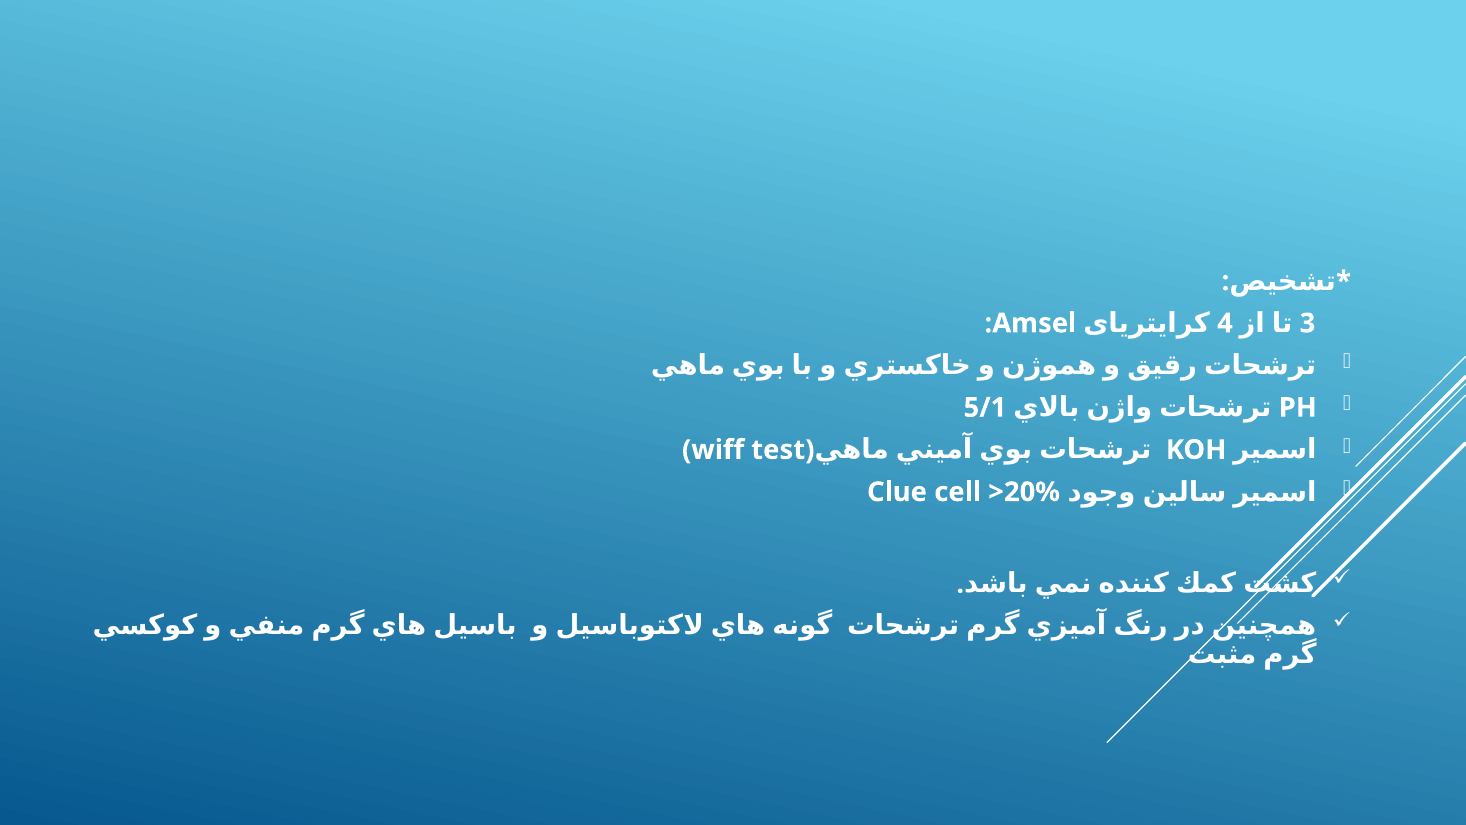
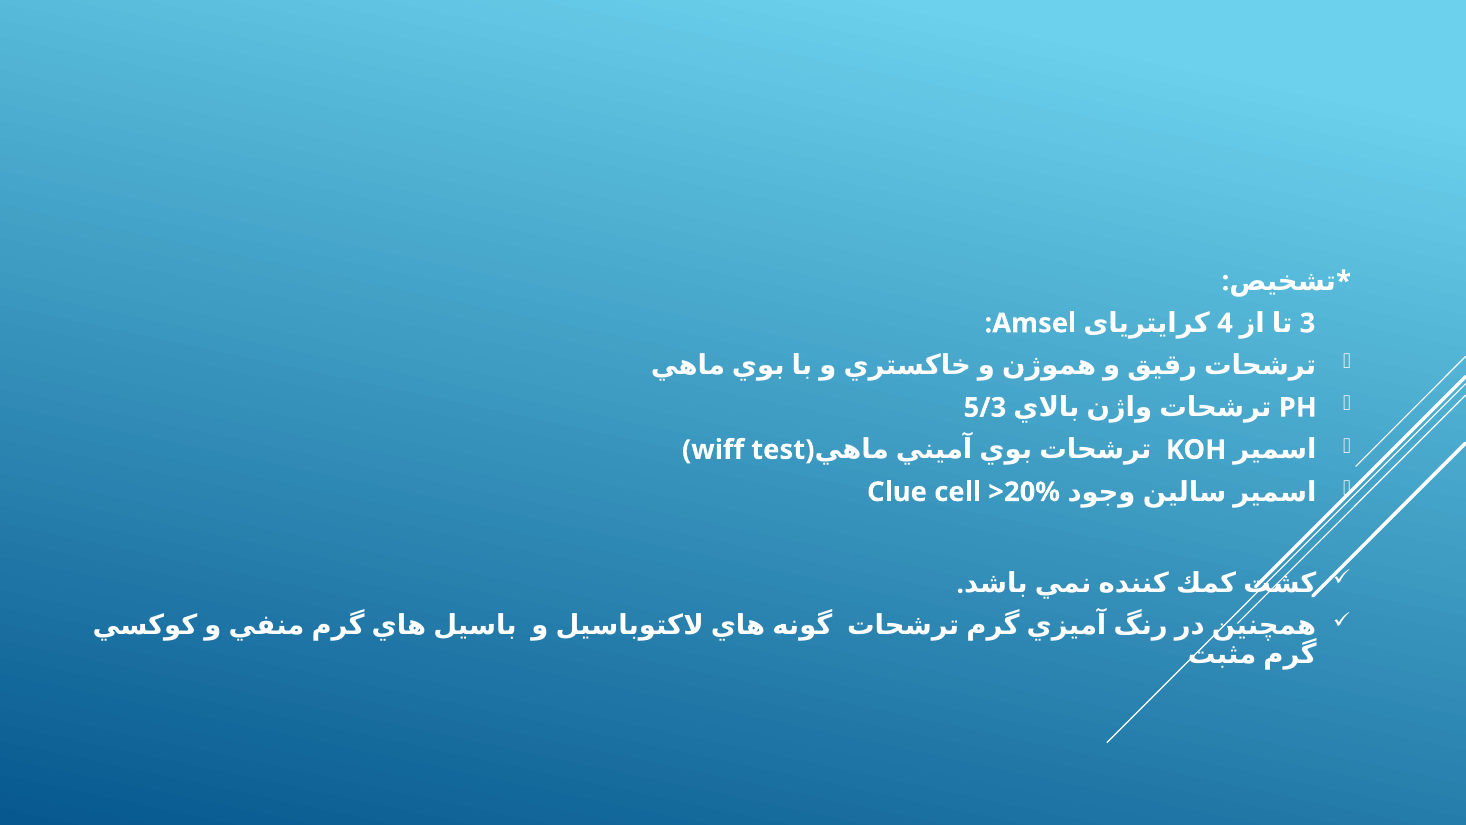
5/1: 5/1 -> 5/3 (985, 407)
